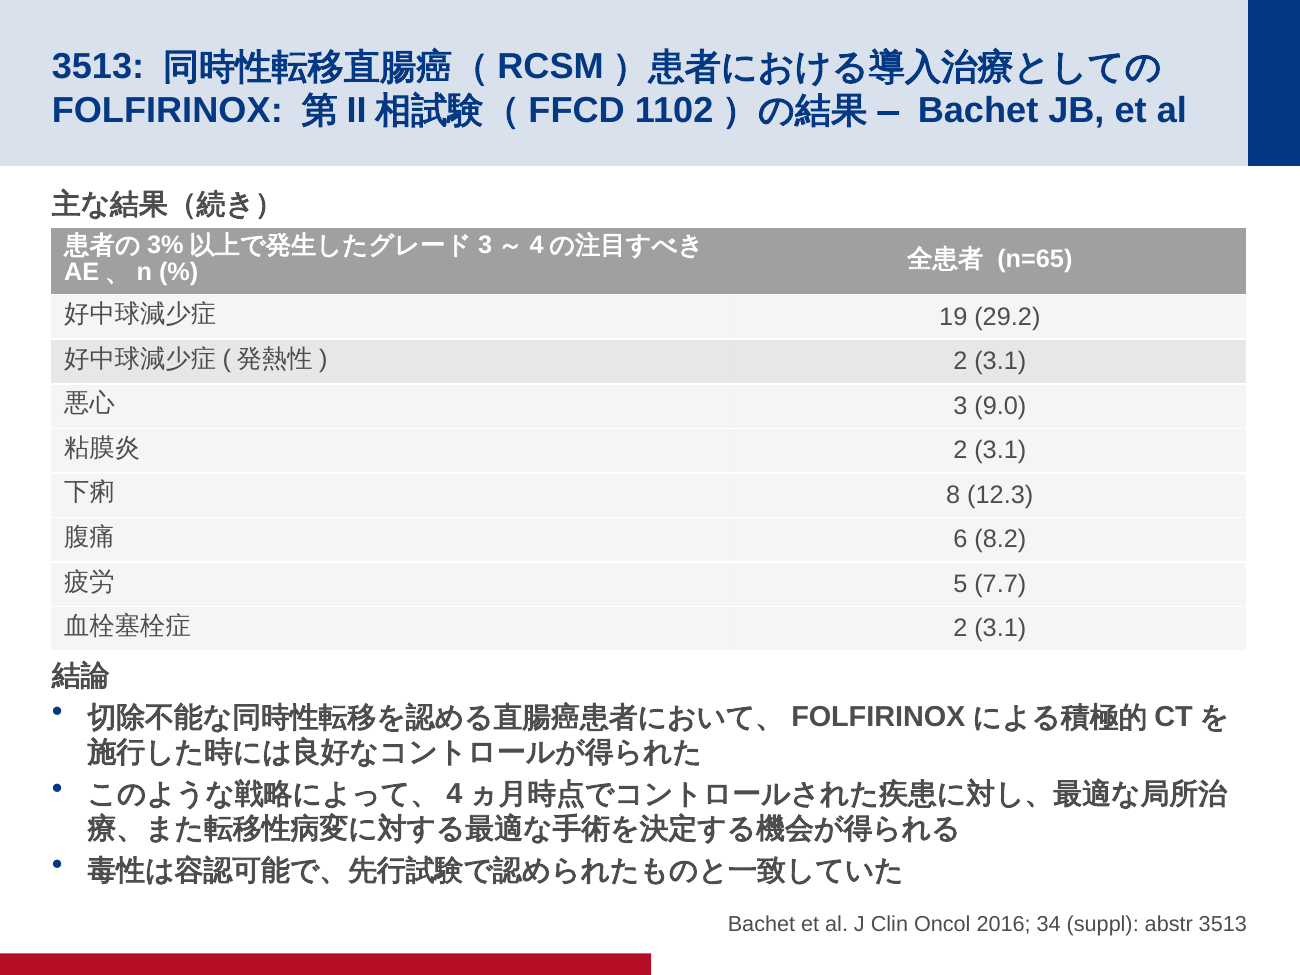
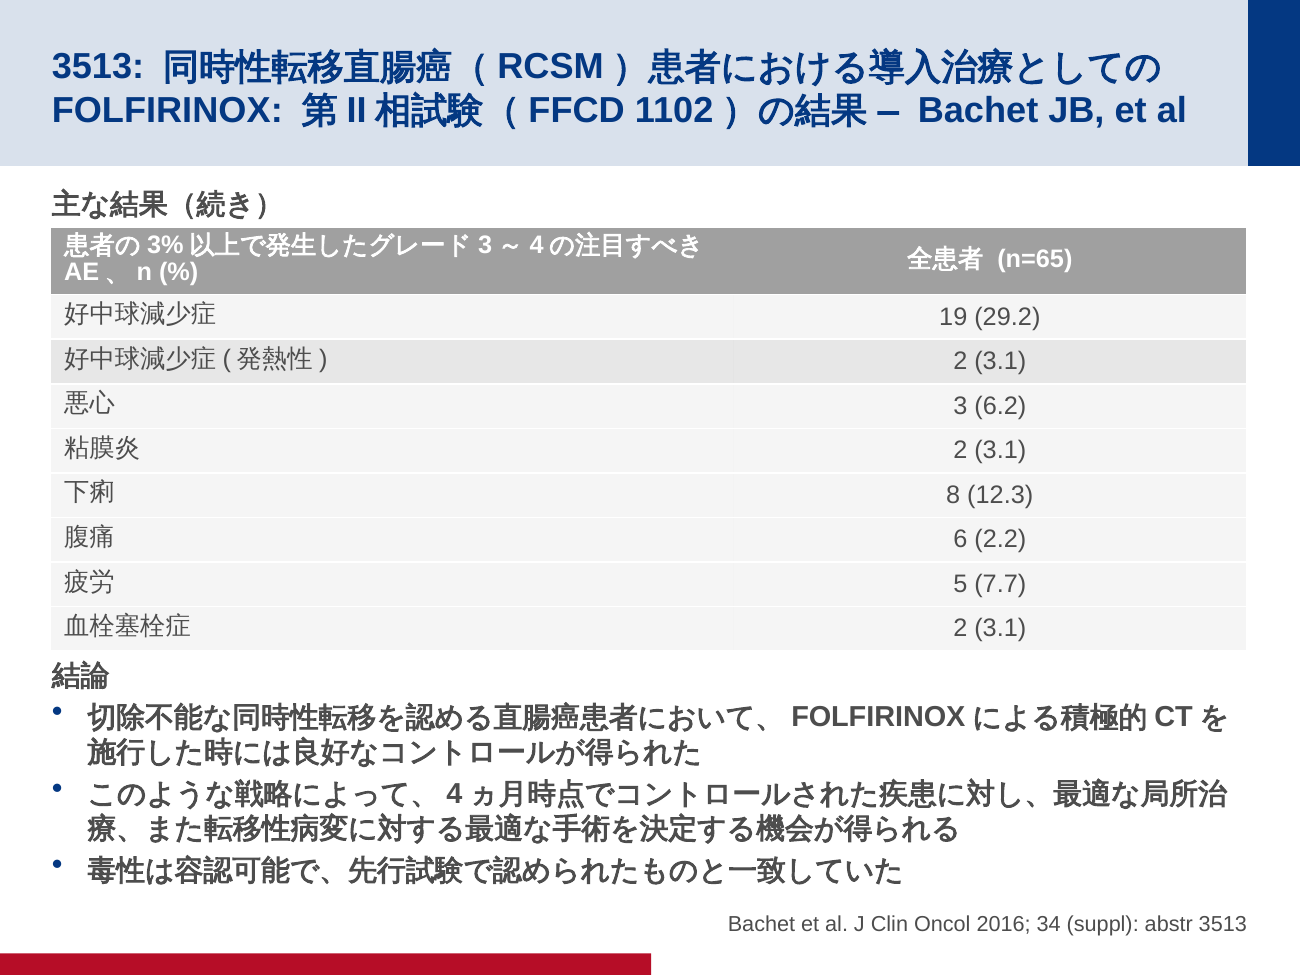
9.0: 9.0 -> 6.2 (1000, 406)
8.2: 8.2 -> 2.2 (1000, 539)
